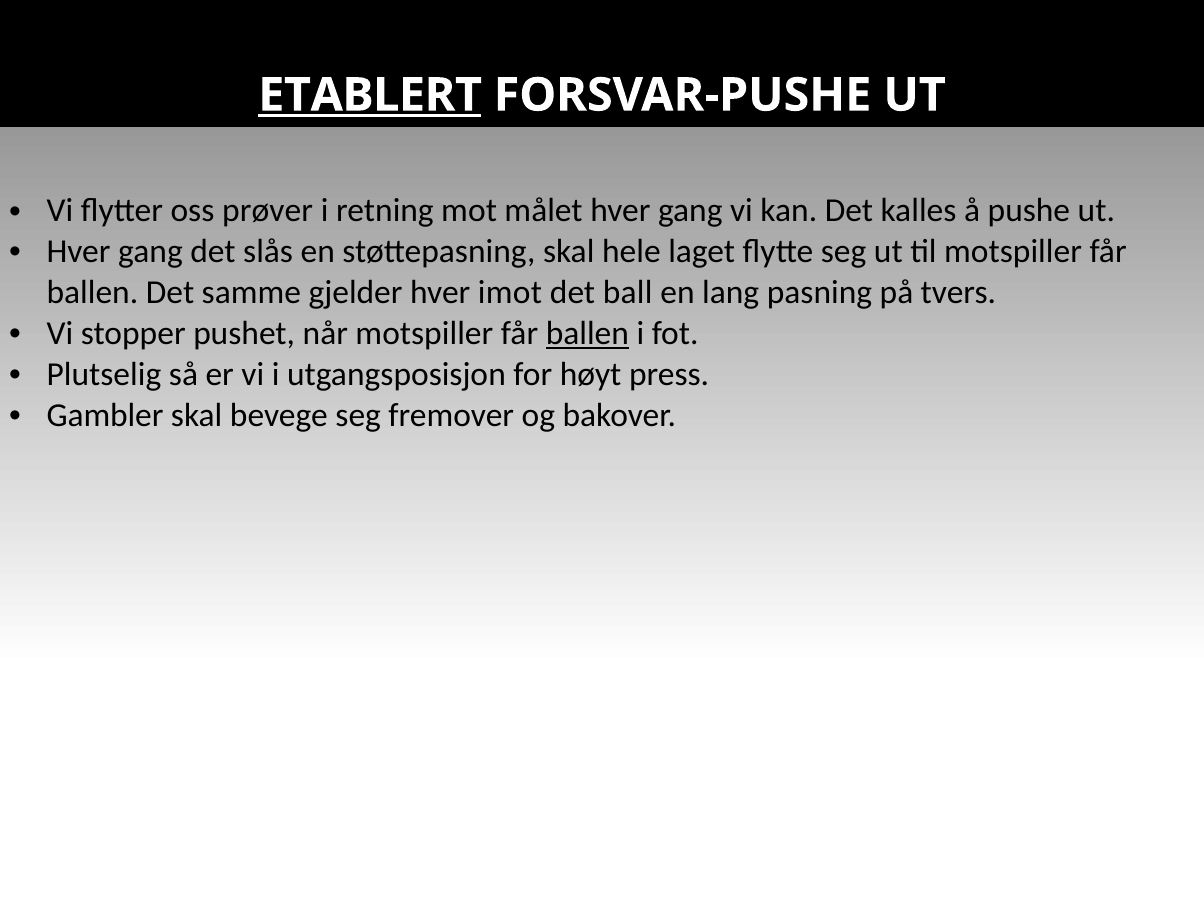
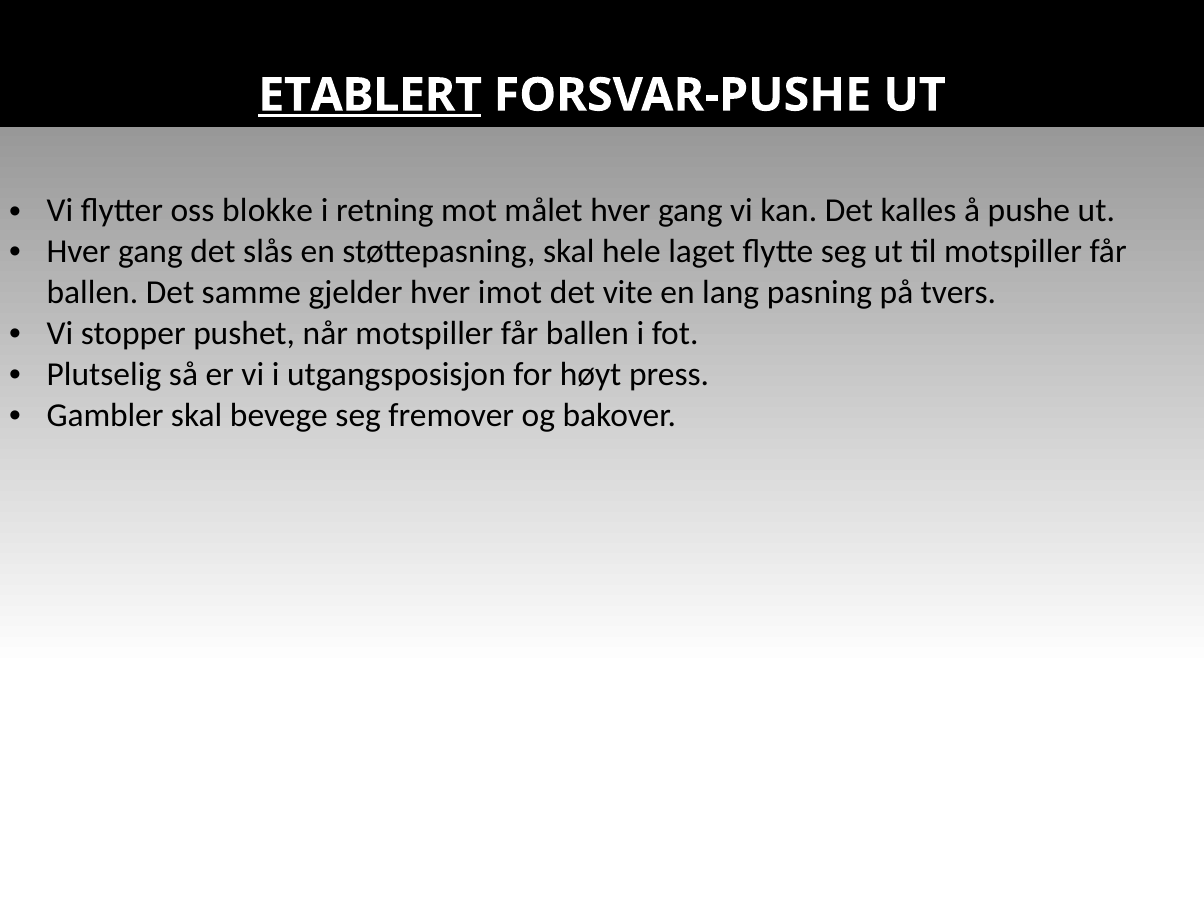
prøver: prøver -> blokke (268, 211)
ball: ball -> vite (628, 293)
ballen underline: present -> none (587, 334)
